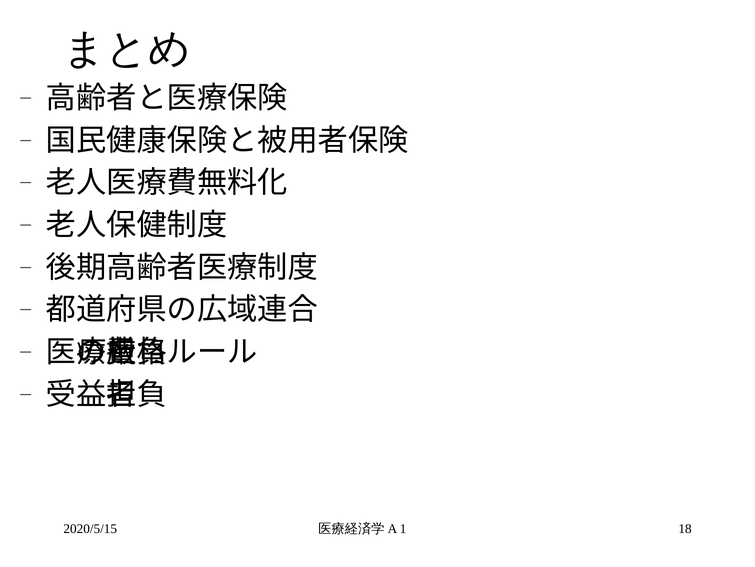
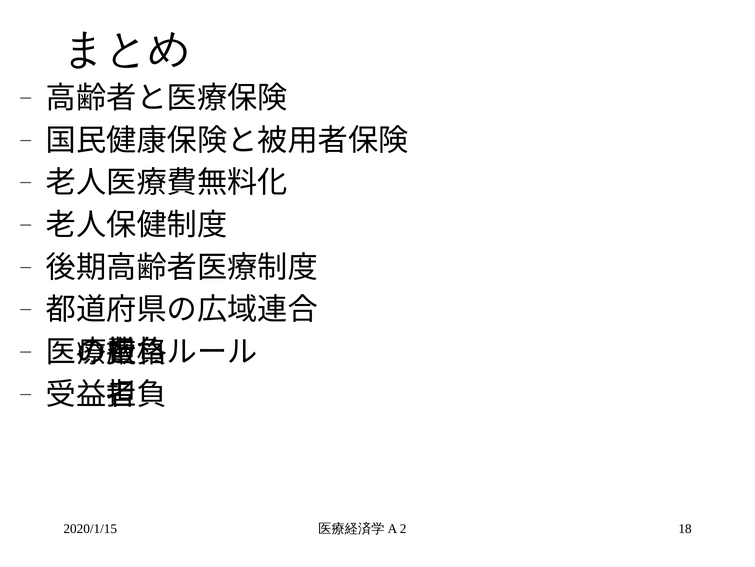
2020/5/15: 2020/5/15 -> 2020/1/15 (90, 528)
1: 1 -> 2 (403, 528)
